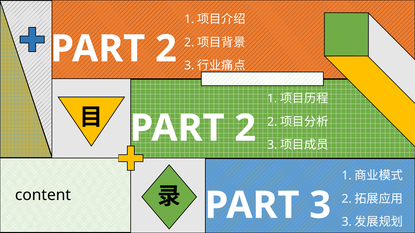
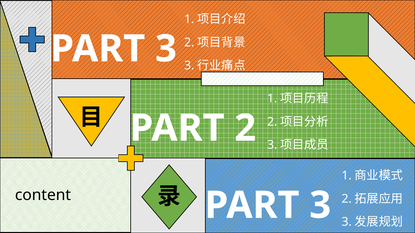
2: 2 -> 3 (166, 49)
